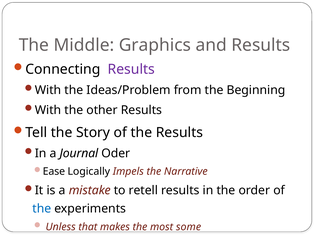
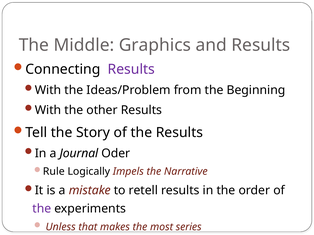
Ease: Ease -> Rule (54, 172)
the colour: blue -> purple (42, 209)
some: some -> series (189, 227)
